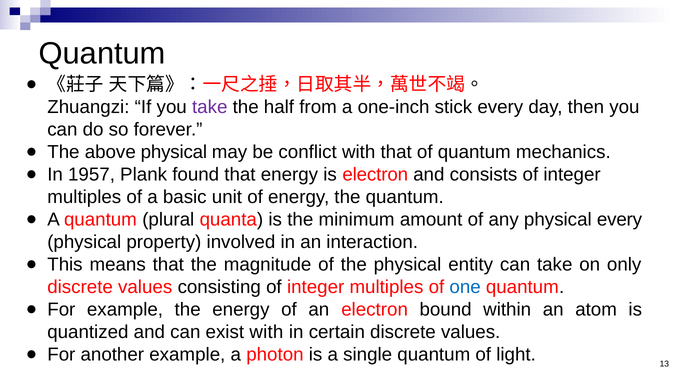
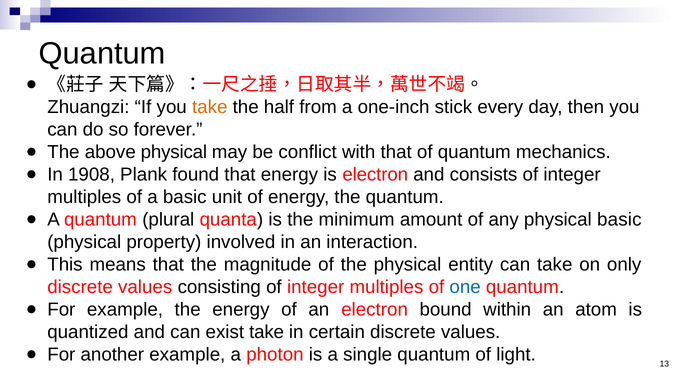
take colour: purple -> orange (210, 107)
1957: 1957 -> 1908 (92, 175)
physical every: every -> basic (619, 220)
exist with: with -> take (267, 332)
